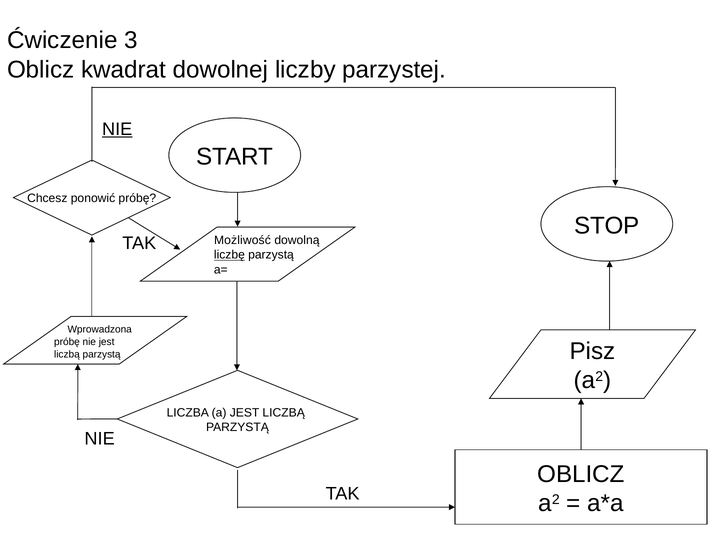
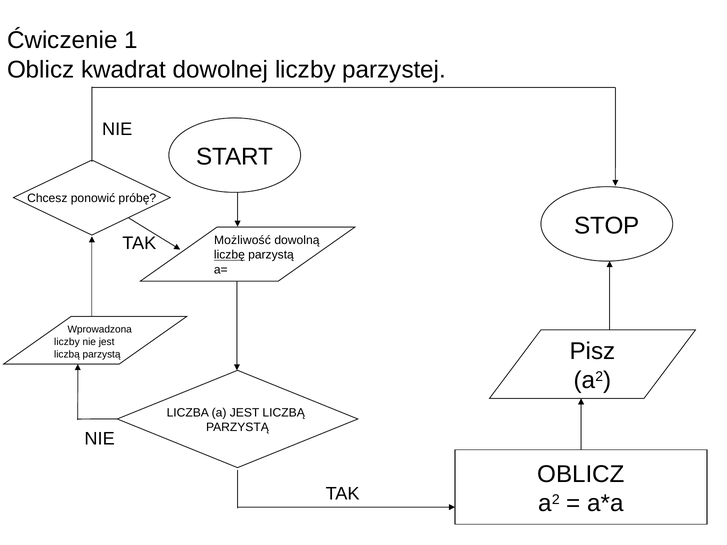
3: 3 -> 1 (131, 40)
NIE underline: present -> none (117, 129)
próbę: próbę -> liczby (67, 342)
